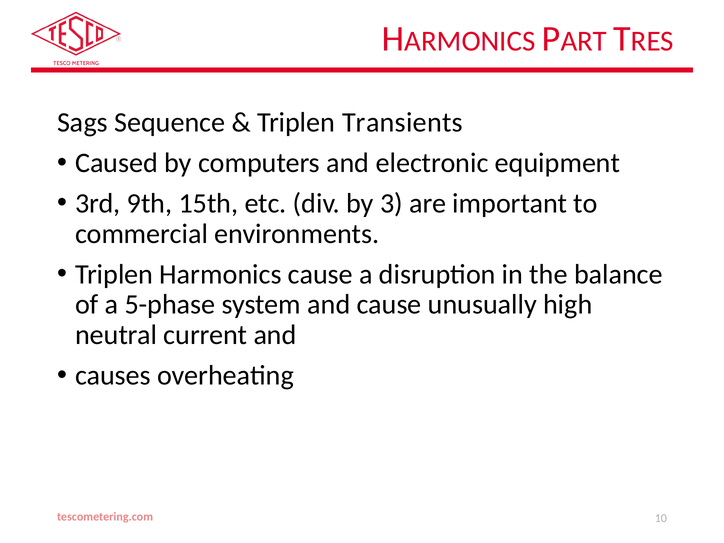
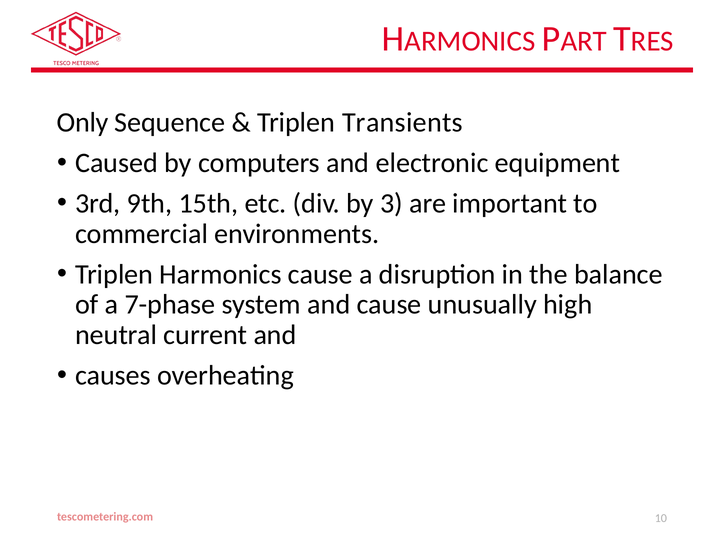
Sags: Sags -> Only (83, 122)
5-phase: 5-phase -> 7-phase (170, 305)
